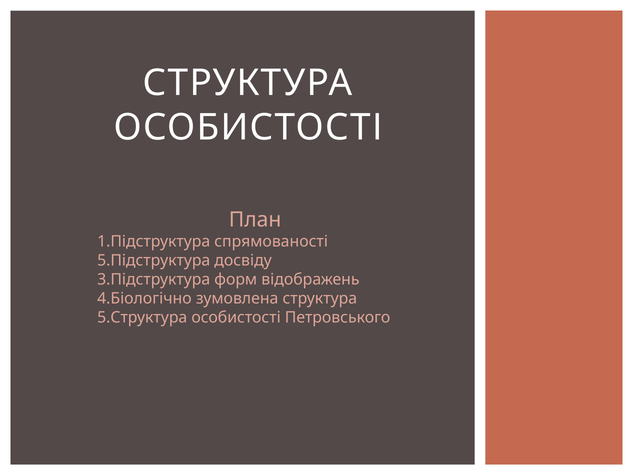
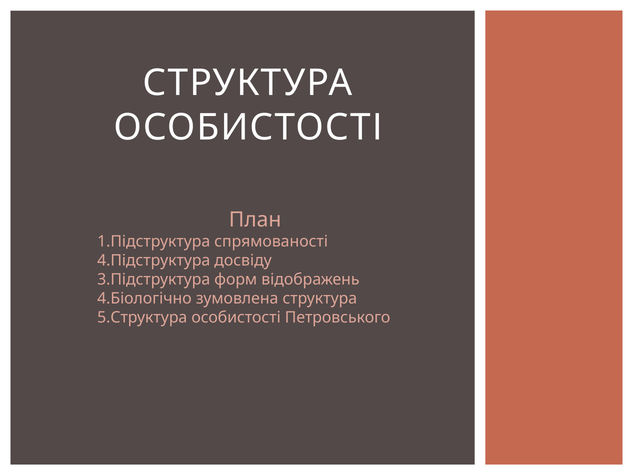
5.Підструктура: 5.Підструктура -> 4.Підструктура (154, 260)
